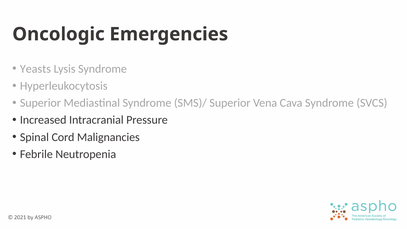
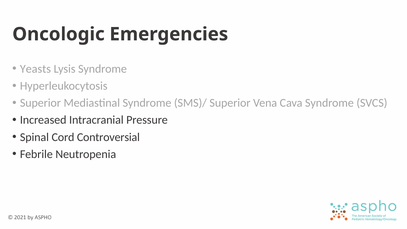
Malignancies: Malignancies -> Controversial (108, 137)
